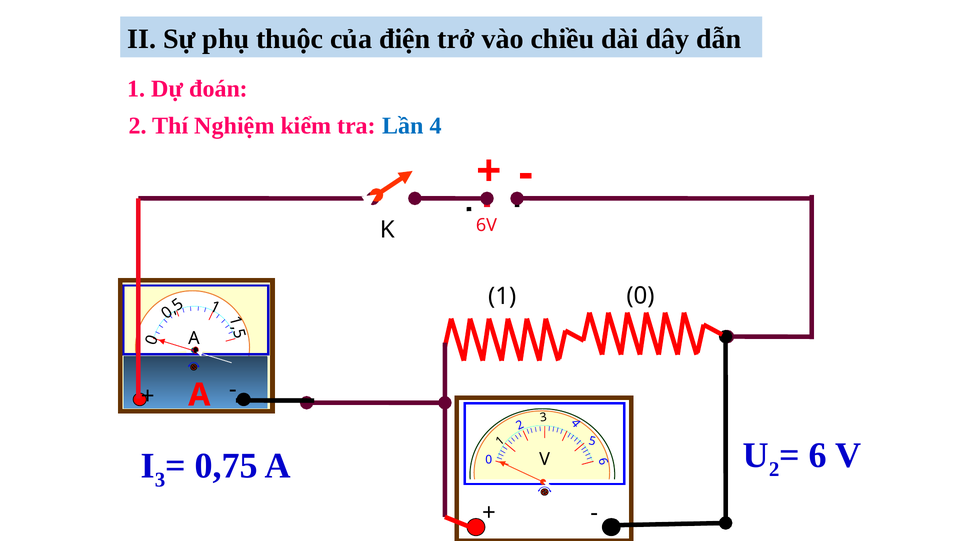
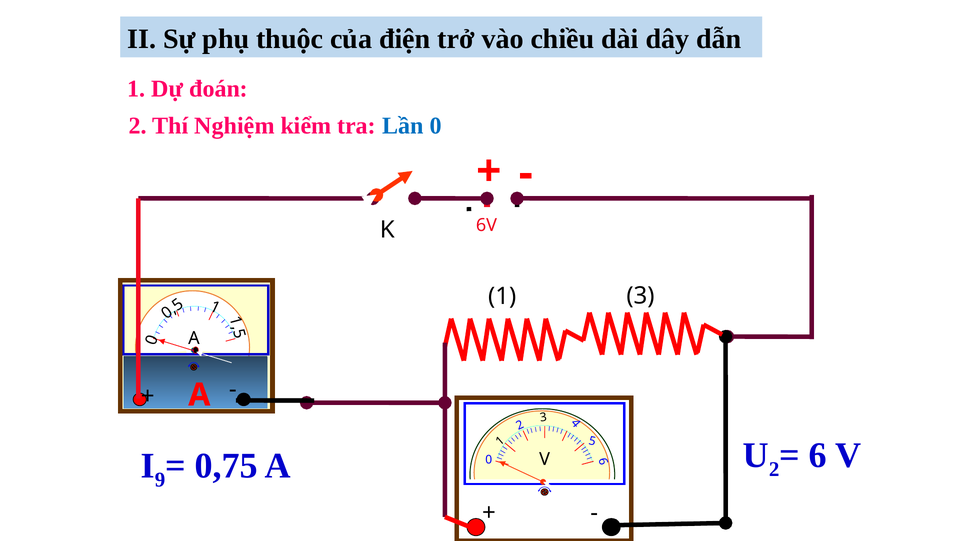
Lần 4: 4 -> 0 (436, 126)
1 0: 0 -> 3 (640, 296)
3: 3 -> 9 (160, 480)
